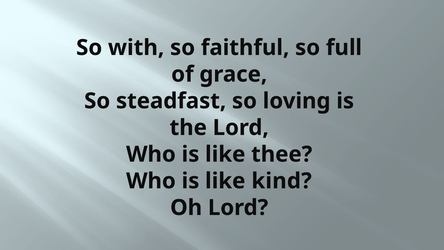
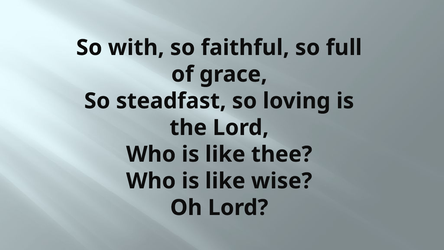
kind: kind -> wise (282, 181)
